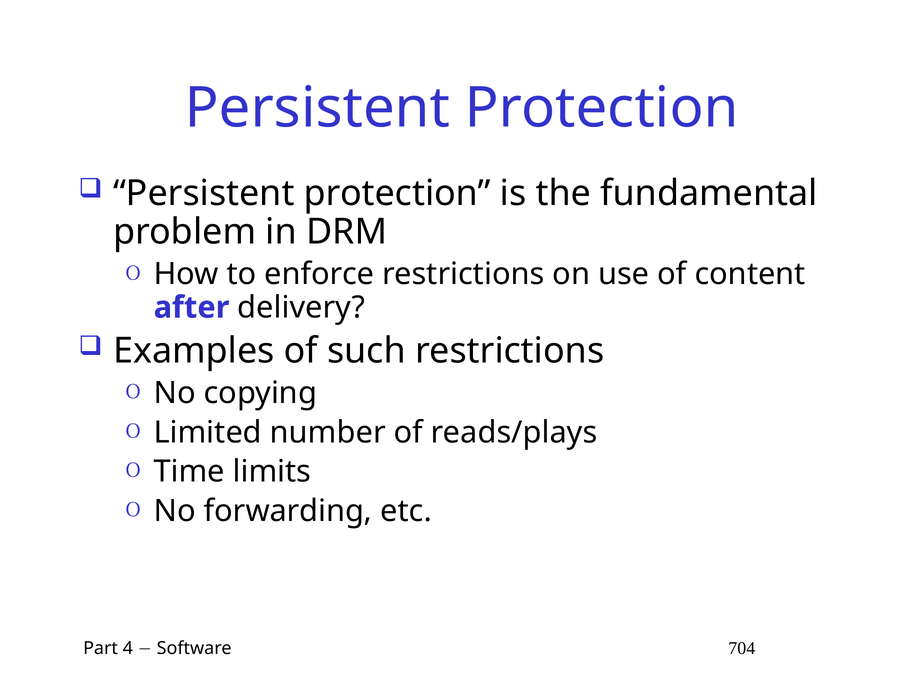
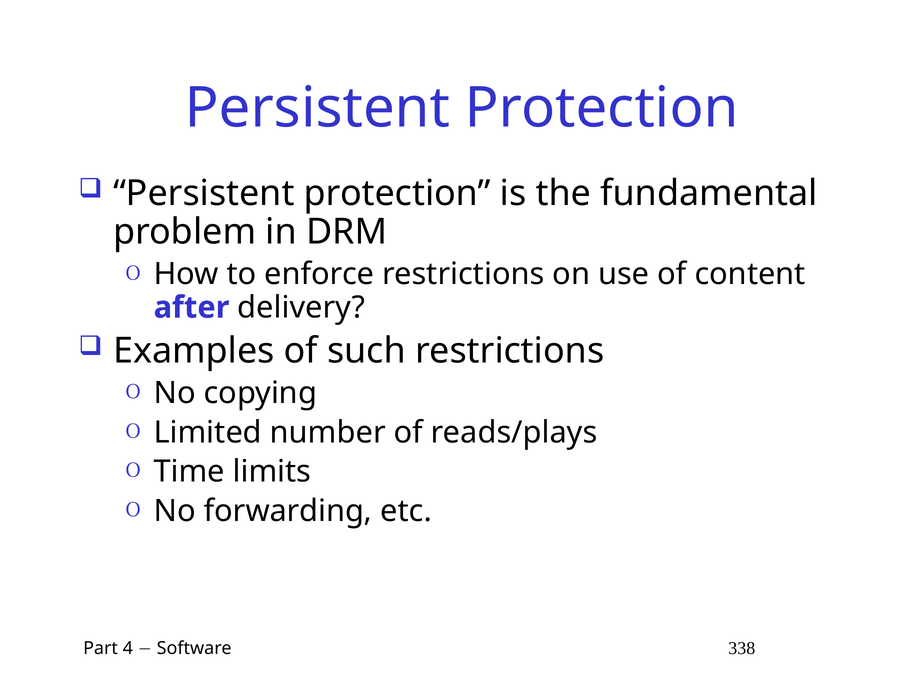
704: 704 -> 338 (742, 648)
